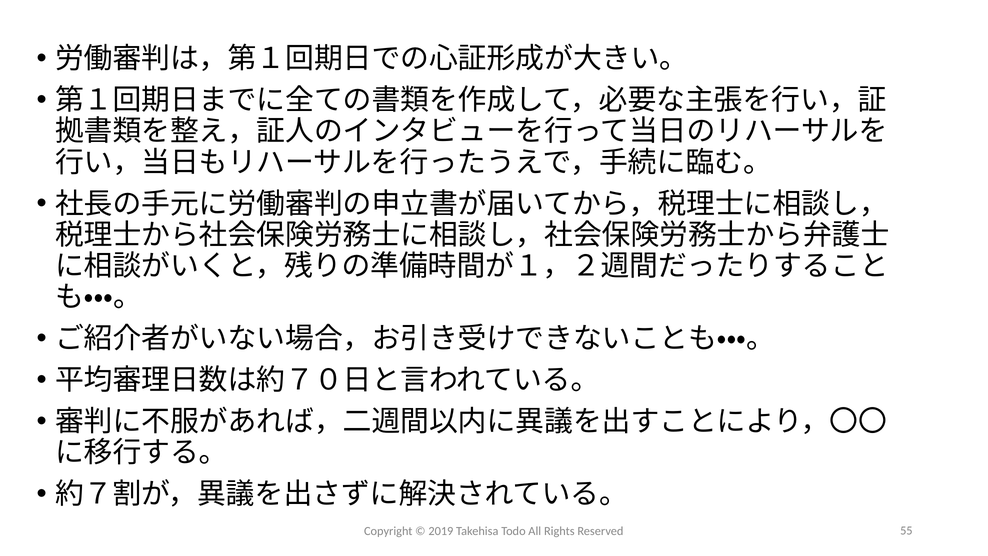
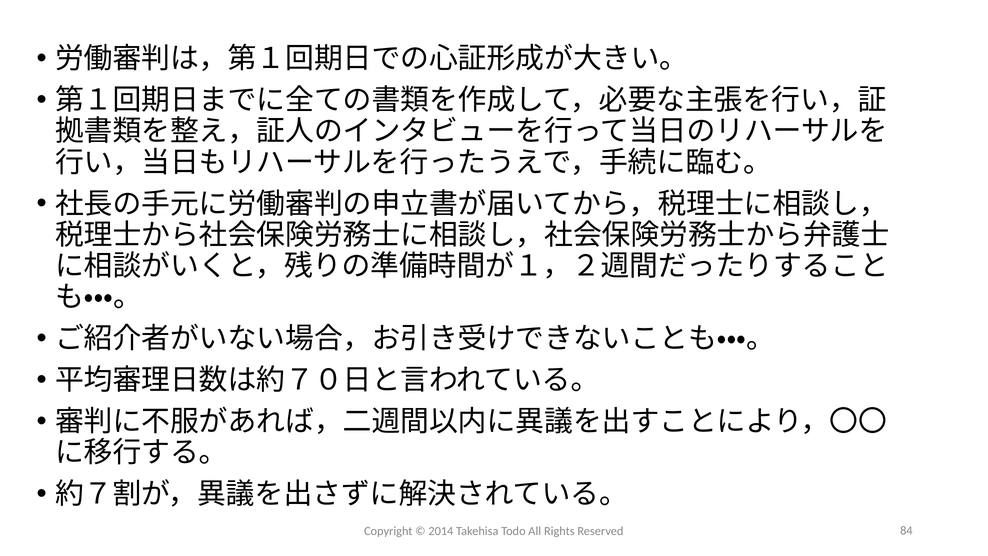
2019: 2019 -> 2014 (441, 531)
55: 55 -> 84 (906, 531)
